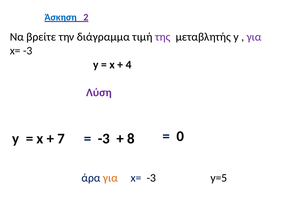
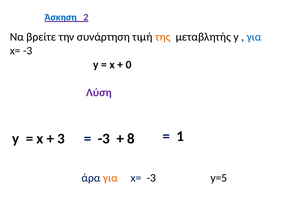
διάγραμμα: διάγραμμα -> συνάρτηση (103, 37)
της colour: purple -> orange (163, 37)
για colour: purple -> blue (254, 37)
4: 4 -> 0 (129, 65)
7: 7 -> 3 (61, 139)
0: 0 -> 1 (180, 136)
